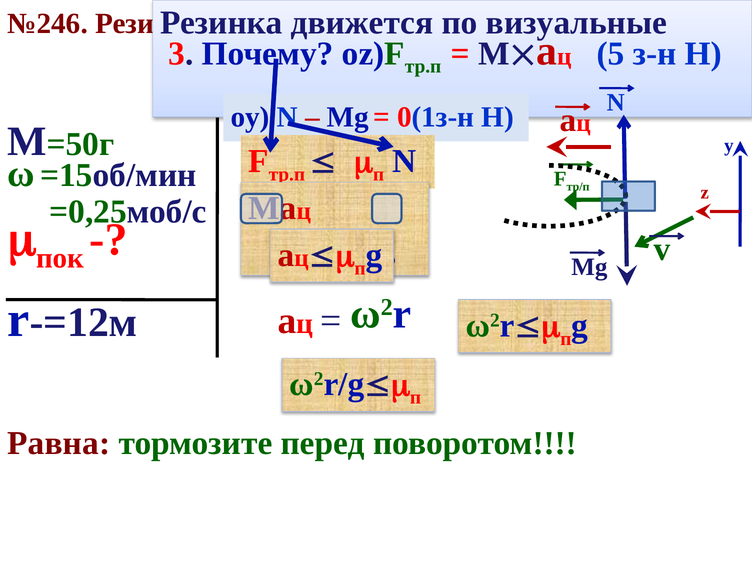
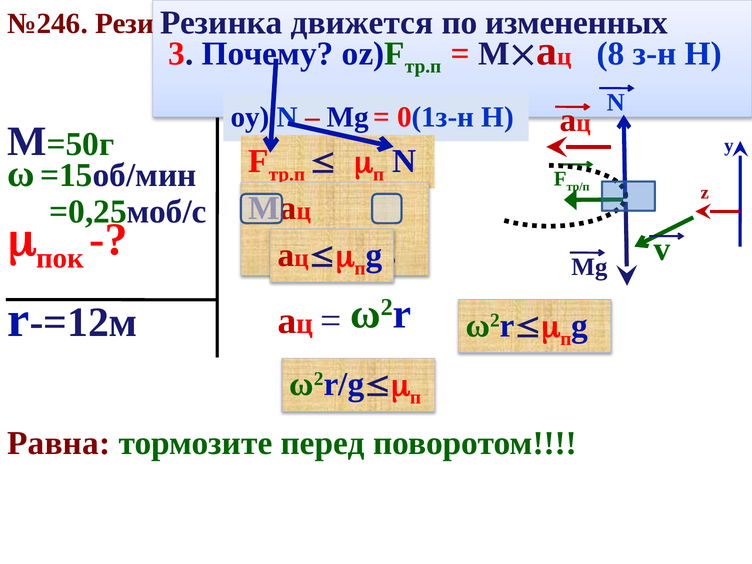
визуальные: визуальные -> измененных (577, 23)
5: 5 -> 8 (610, 54)
